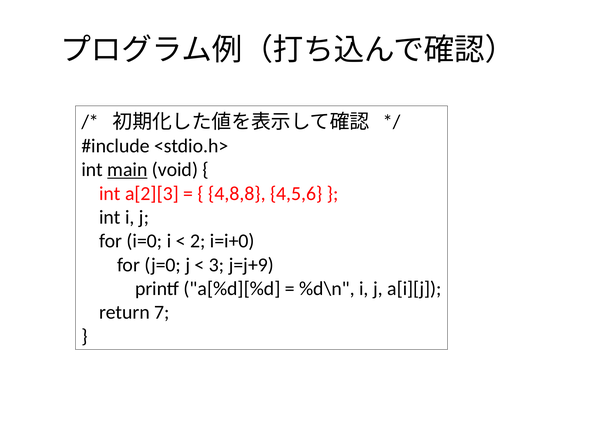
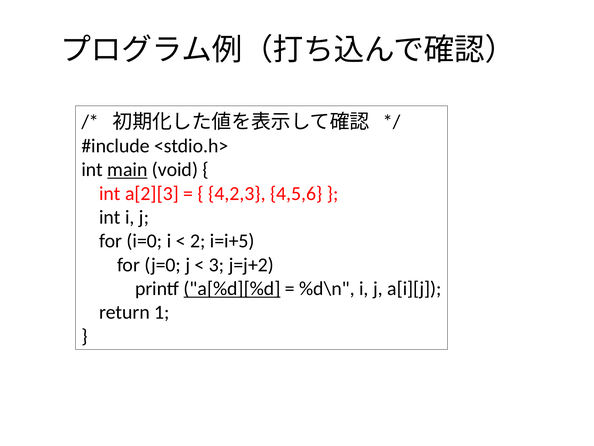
4,8,8: 4,8,8 -> 4,2,3 (237, 193)
i=i+0: i=i+0 -> i=i+5 (232, 241)
j=j+9: j=j+9 -> j=j+2 (251, 265)
a[%d][%d underline: none -> present (232, 288)
7: 7 -> 1 (162, 312)
